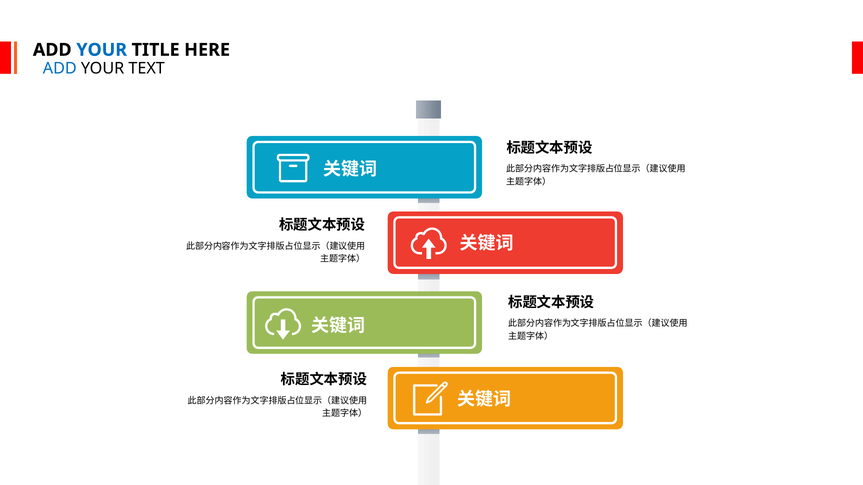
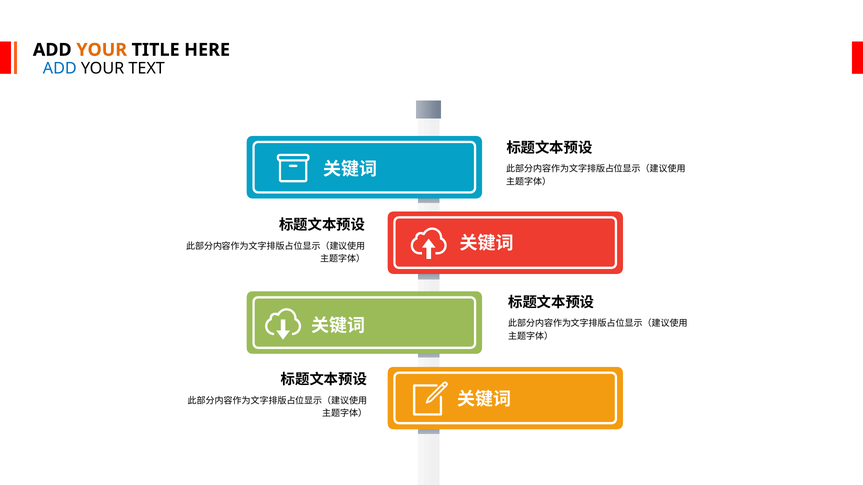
YOUR colour: blue -> orange (102, 50)
